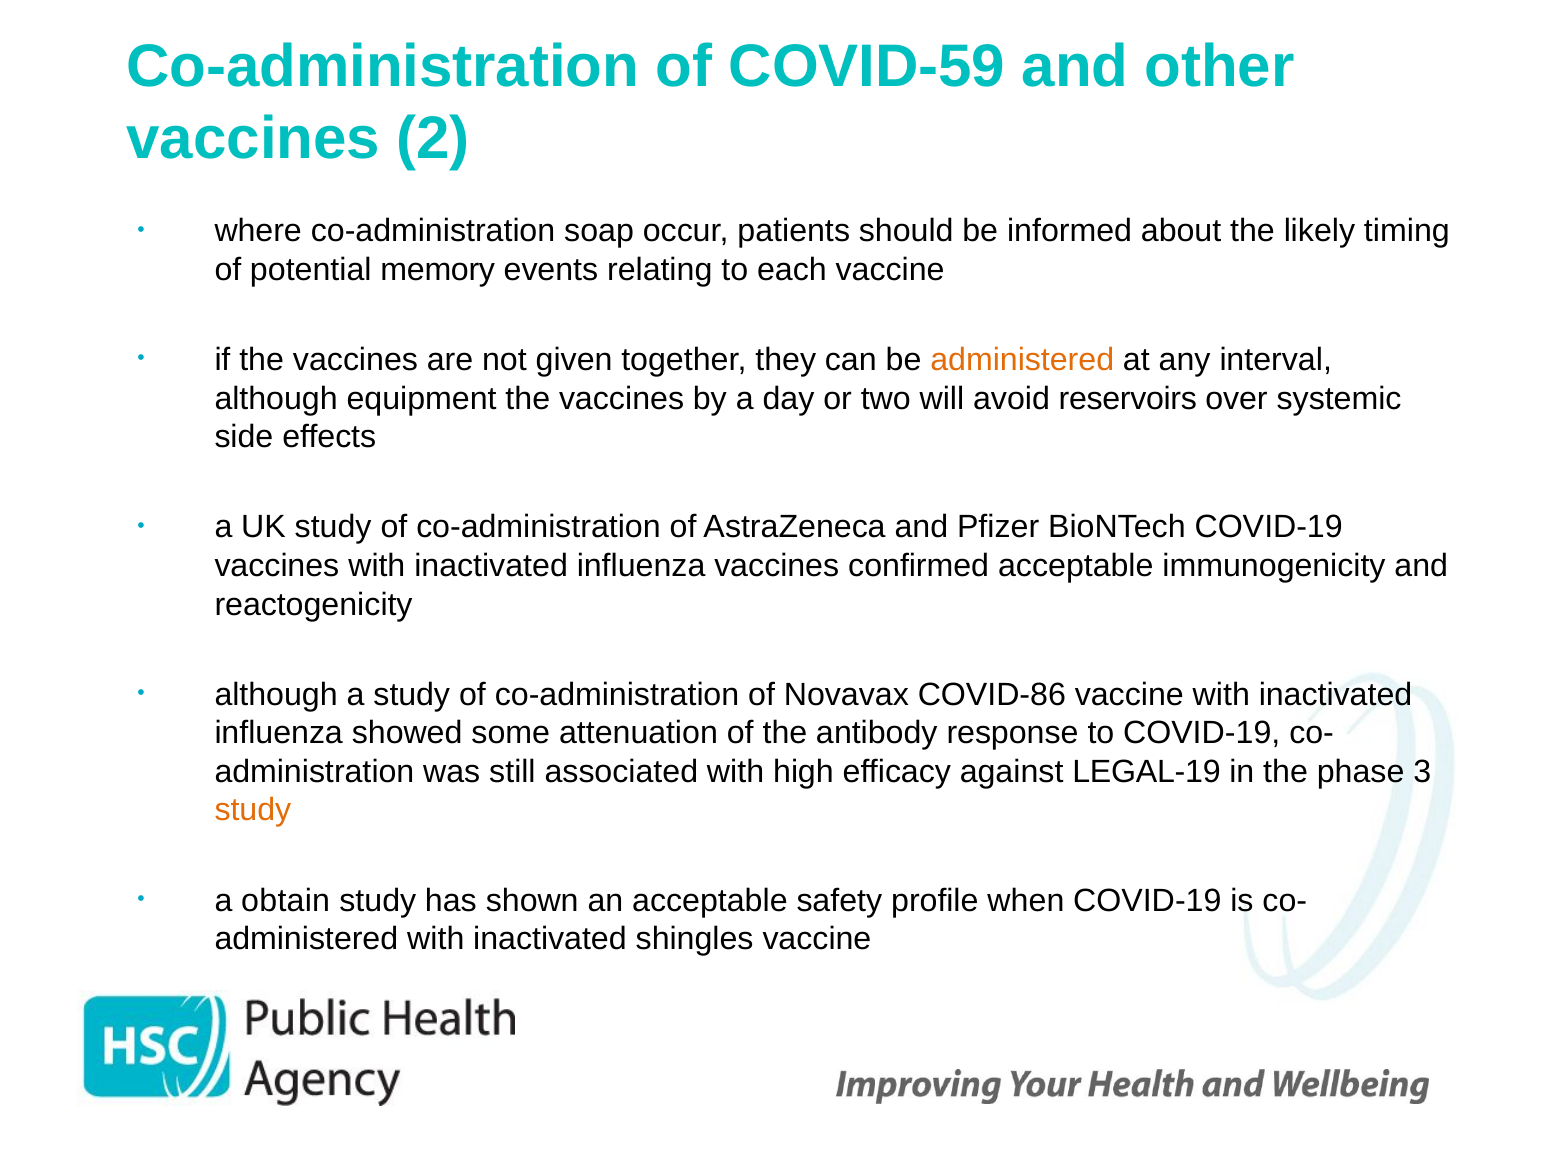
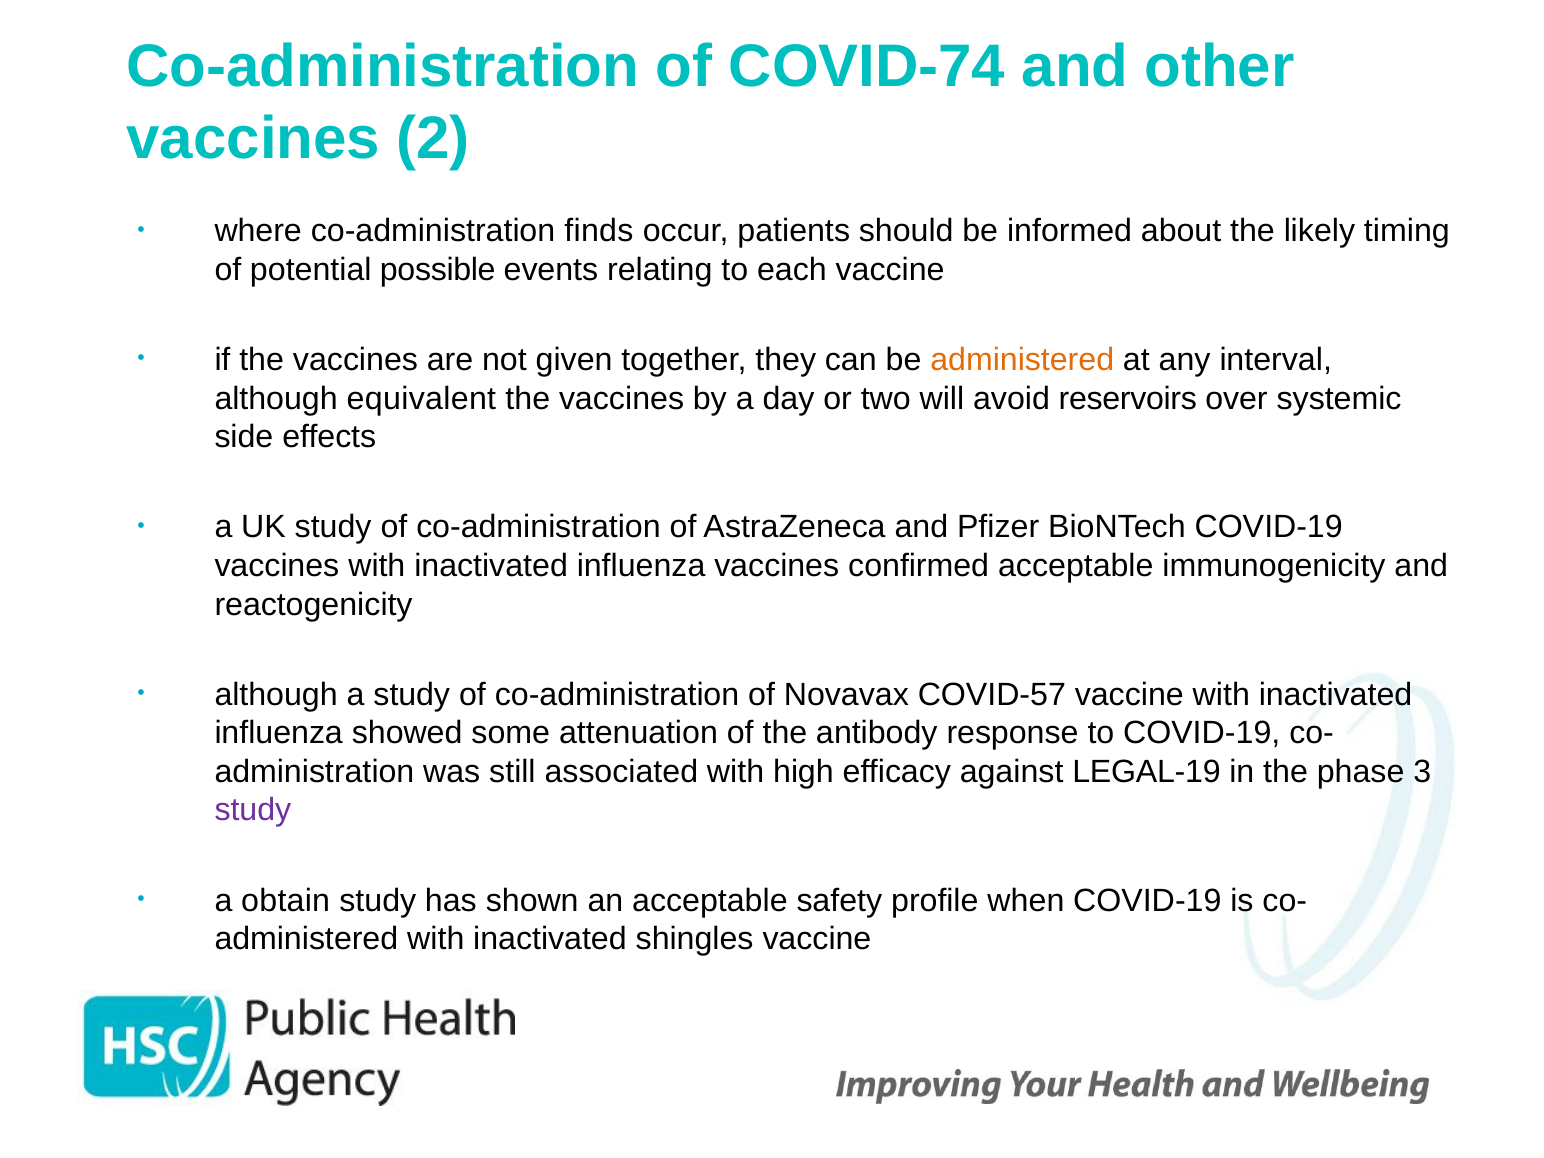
COVID-59: COVID-59 -> COVID-74 (867, 67)
soap: soap -> finds (599, 231)
memory: memory -> possible (438, 270)
equipment: equipment -> equivalent (421, 399)
COVID-86: COVID-86 -> COVID-57 (992, 695)
study colour: orange -> purple (253, 810)
